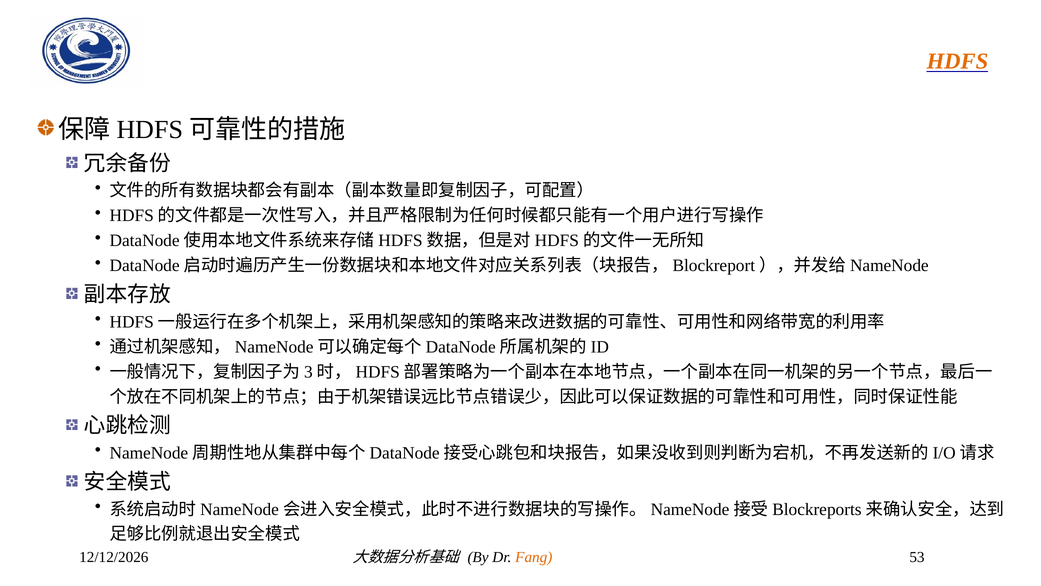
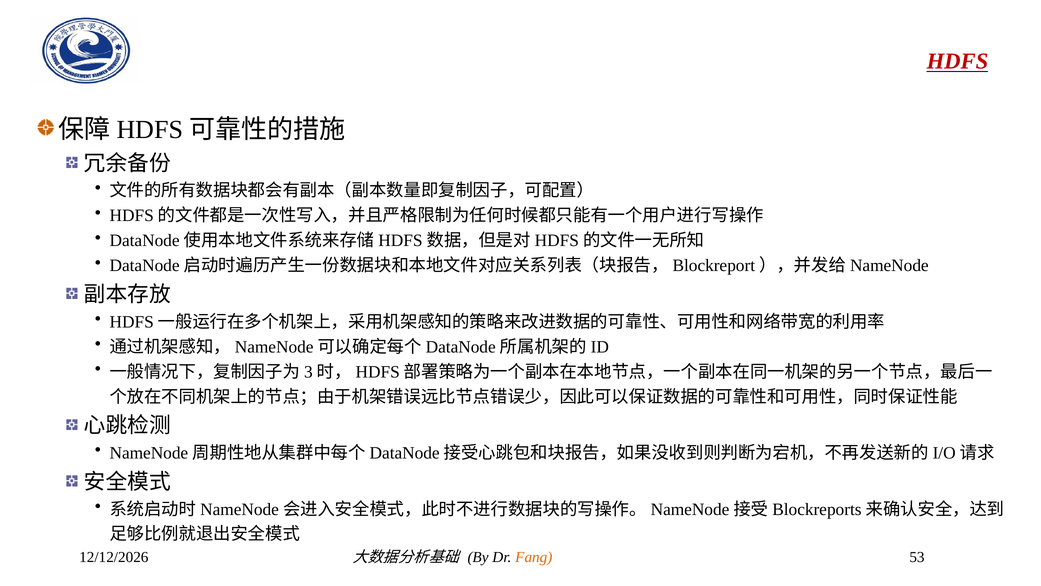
HDFS colour: orange -> red (957, 61)
